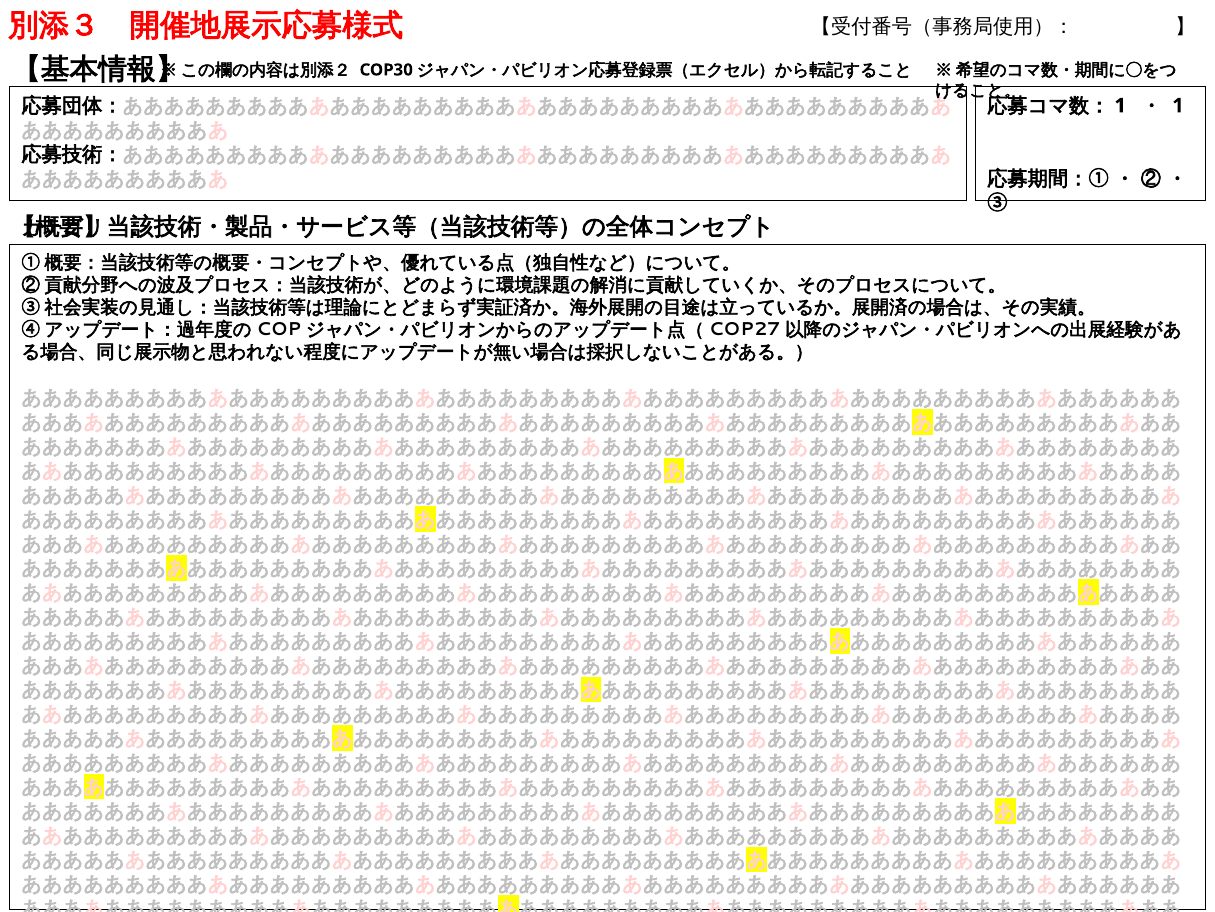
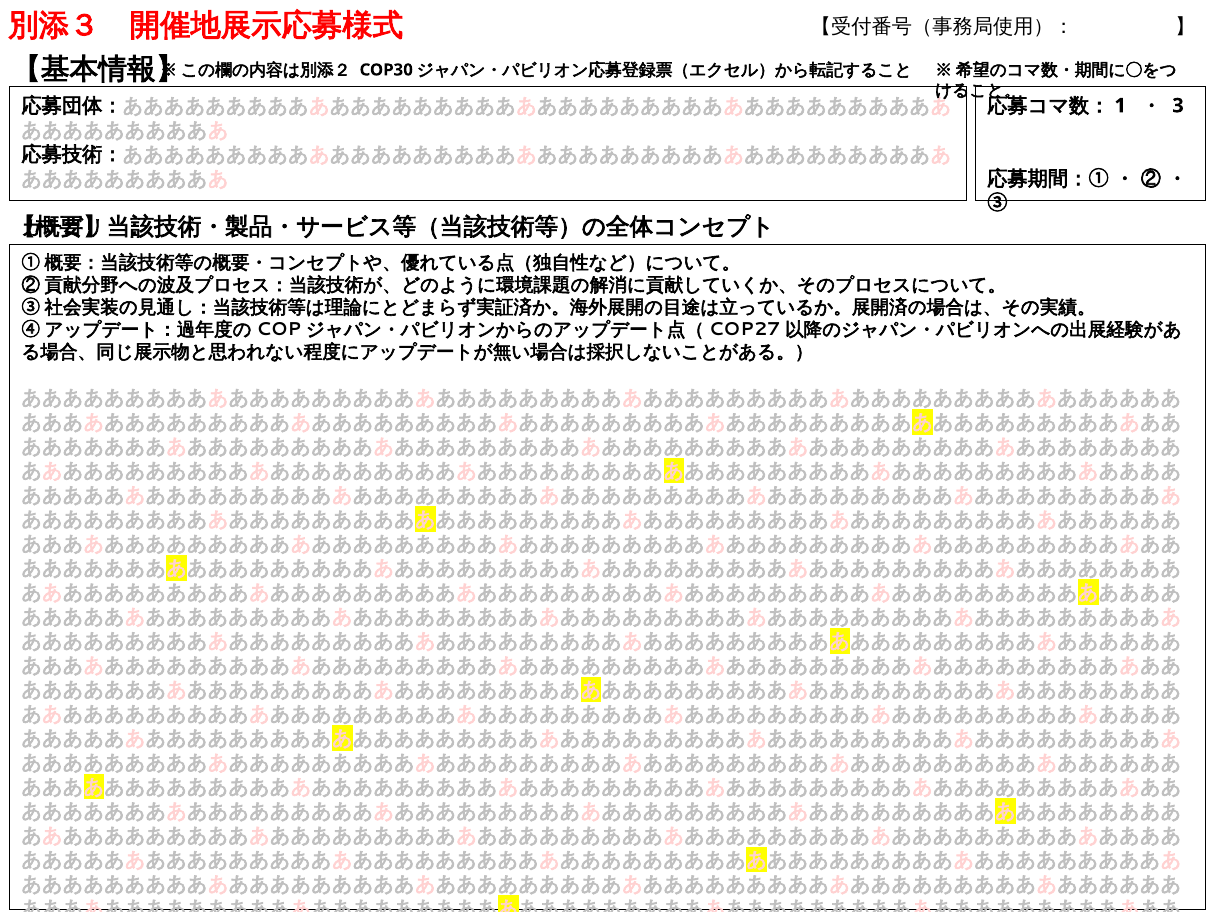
1: 1 -> 3 (1178, 106)
